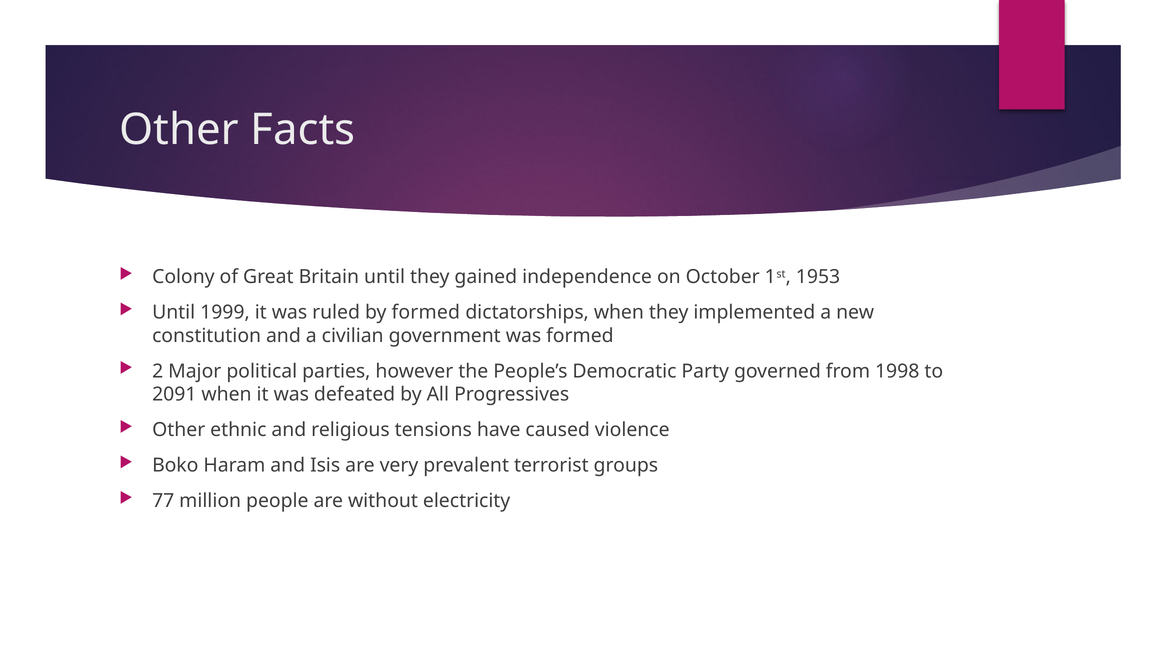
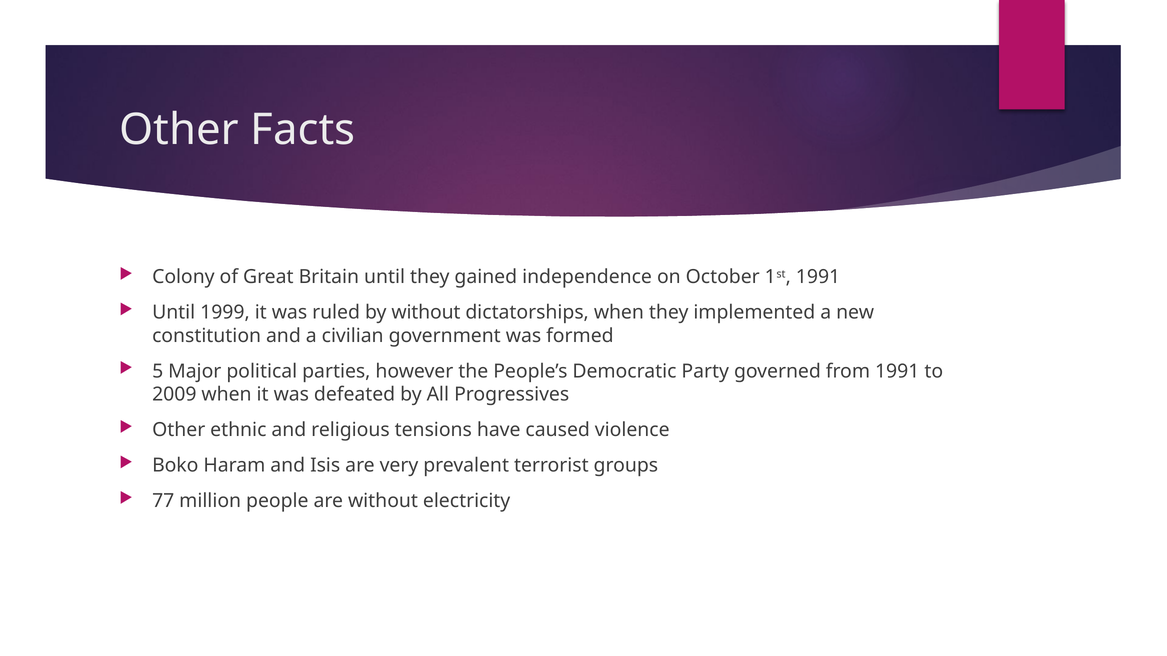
1st 1953: 1953 -> 1991 (818, 277)
by formed: formed -> without (426, 313)
2: 2 -> 5 (158, 371)
from 1998: 1998 -> 1991 (897, 371)
2091: 2091 -> 2009 (174, 395)
